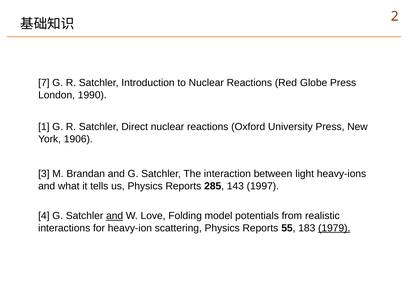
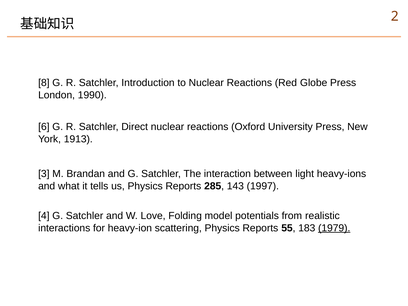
7: 7 -> 8 (44, 83)
1: 1 -> 6 (44, 127)
1906: 1906 -> 1913 (78, 139)
and underline: present -> none (115, 216)
